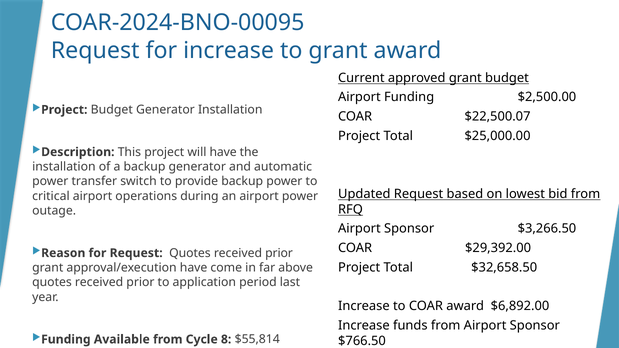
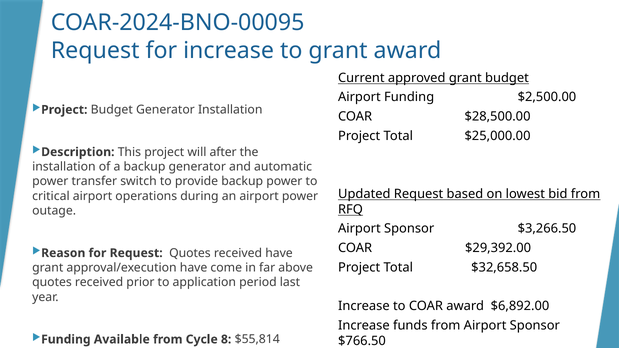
$22,500.07: $22,500.07 -> $28,500.00 (498, 117)
will have: have -> after (223, 152)
Request Quotes received prior: prior -> have (279, 253)
